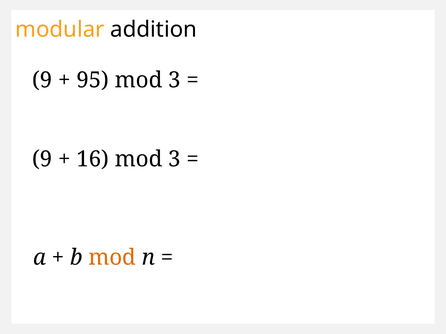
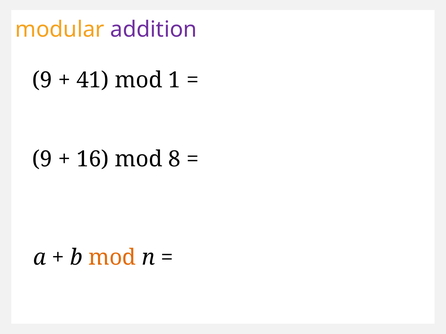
addition colour: black -> purple (154, 29)
95: 95 -> 41 (93, 80)
3: 3 -> 1 (174, 80)
16 mod 3: 3 -> 8 (174, 160)
